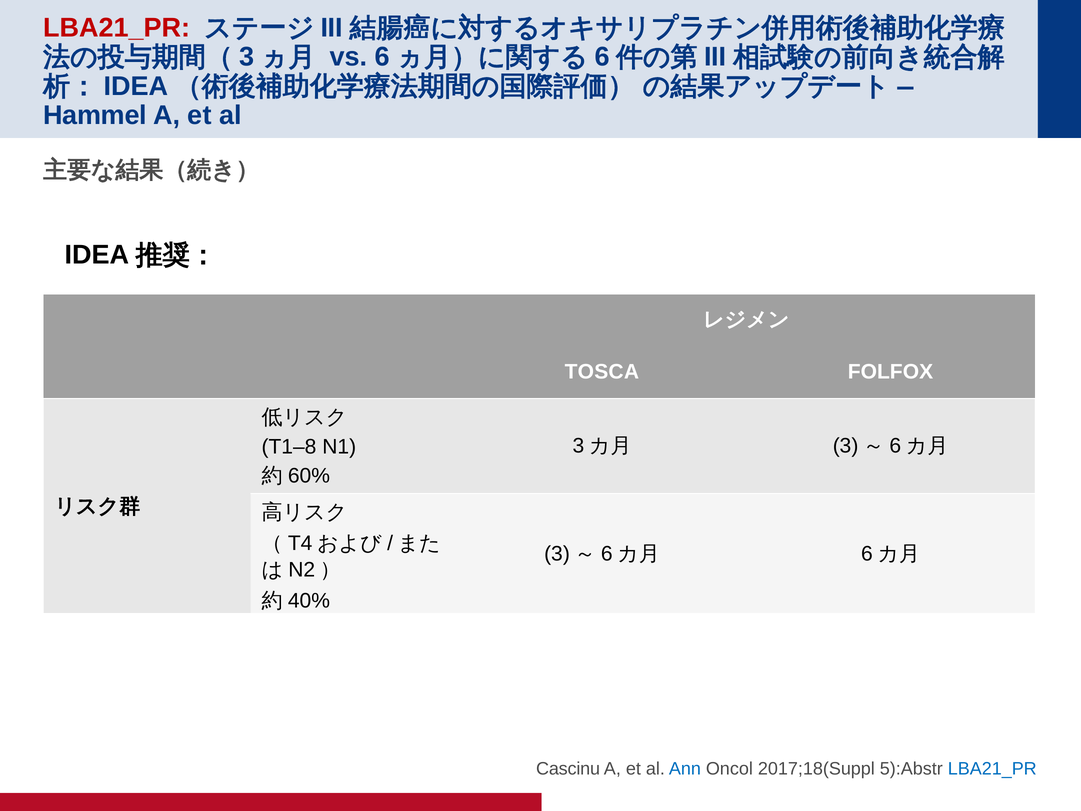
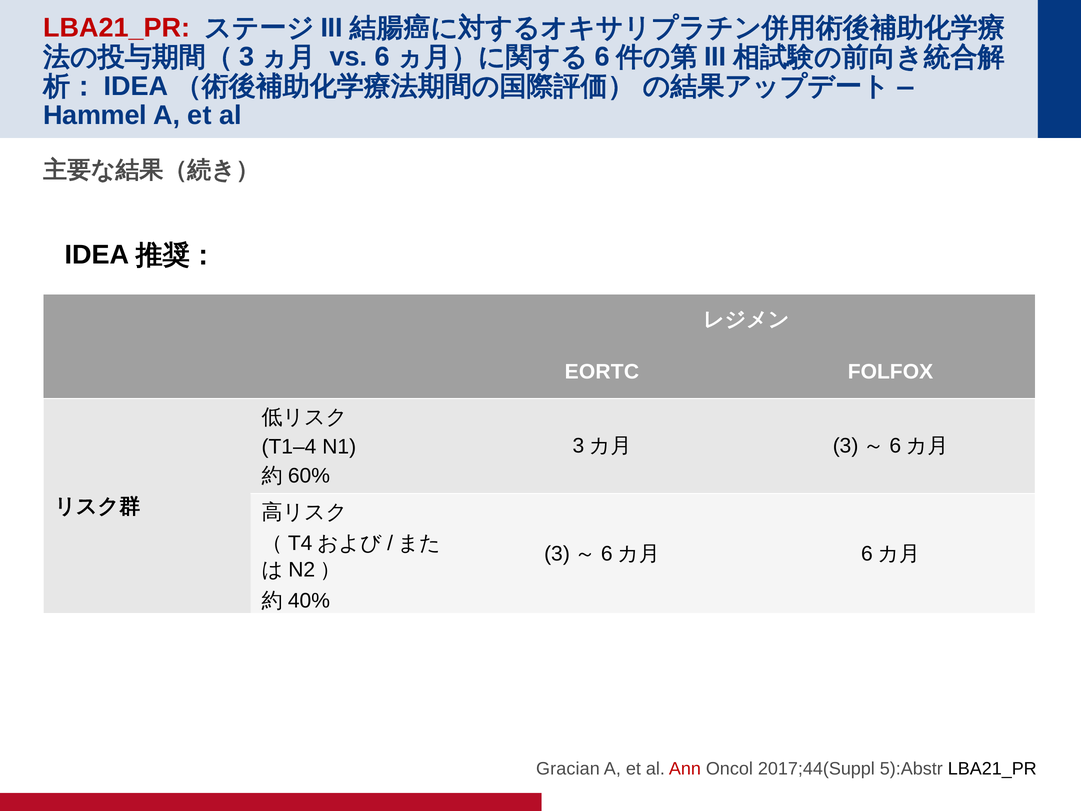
TOSCA: TOSCA -> EORTC (602, 372)
T1–8: T1–8 -> T1–4 (289, 447)
Cascinu: Cascinu -> Gracian (568, 769)
Ann colour: blue -> red (685, 769)
2017;18(Suppl: 2017;18(Suppl -> 2017;44(Suppl (816, 769)
LBA21_PR colour: blue -> black (992, 769)
